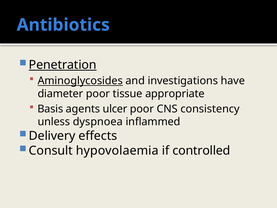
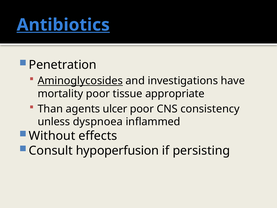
Antibiotics underline: none -> present (63, 25)
Penetration underline: present -> none (63, 65)
diameter: diameter -> mortality (60, 94)
Basis: Basis -> Than (50, 109)
Delivery: Delivery -> Without (52, 136)
hypovolaemia: hypovolaemia -> hypoperfusion (117, 150)
controlled: controlled -> persisting (201, 150)
